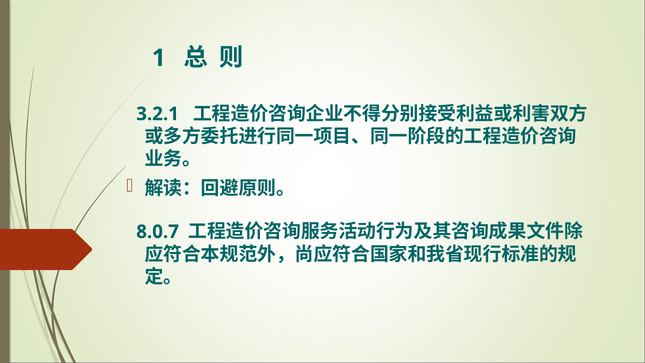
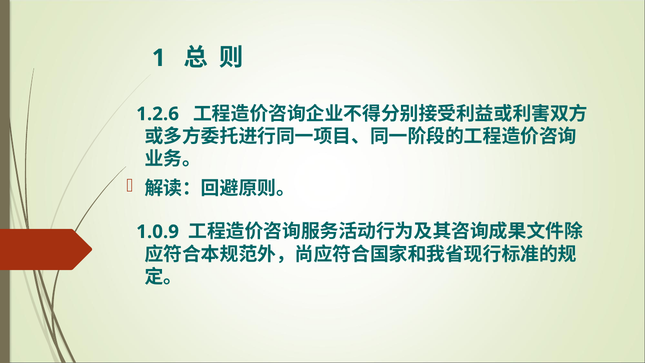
3.2.1: 3.2.1 -> 1.2.6 (158, 114)
8.0.7: 8.0.7 -> 1.0.9 (158, 232)
